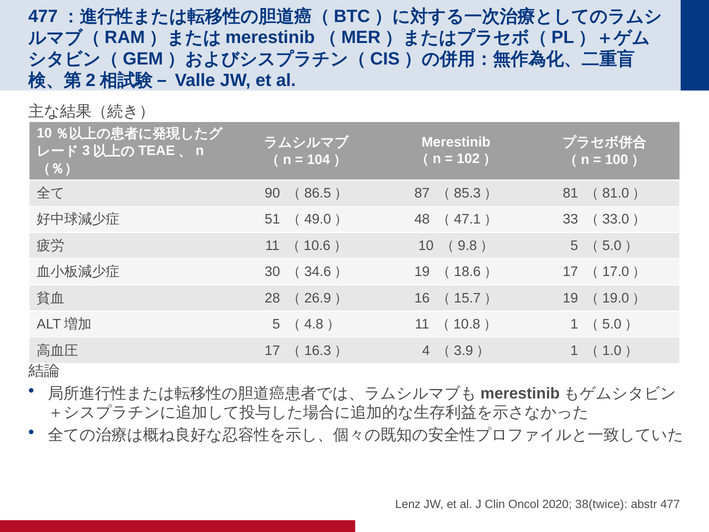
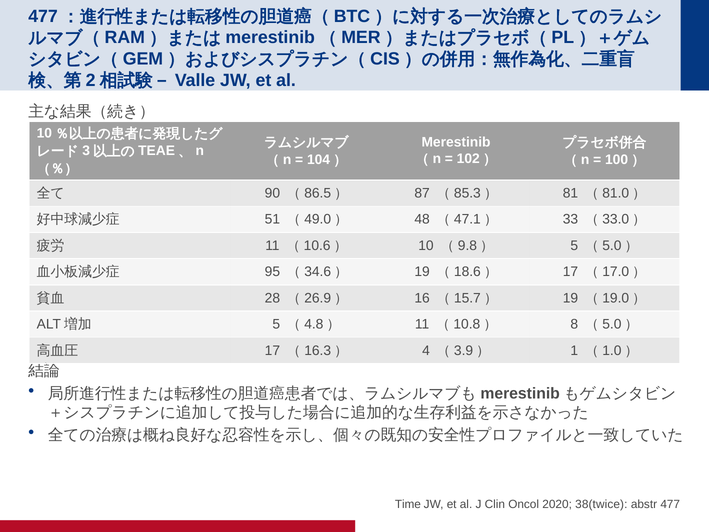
30: 30 -> 95 (272, 272)
1: 1 -> 8 (574, 324)
Lenz: Lenz -> Time (408, 504)
